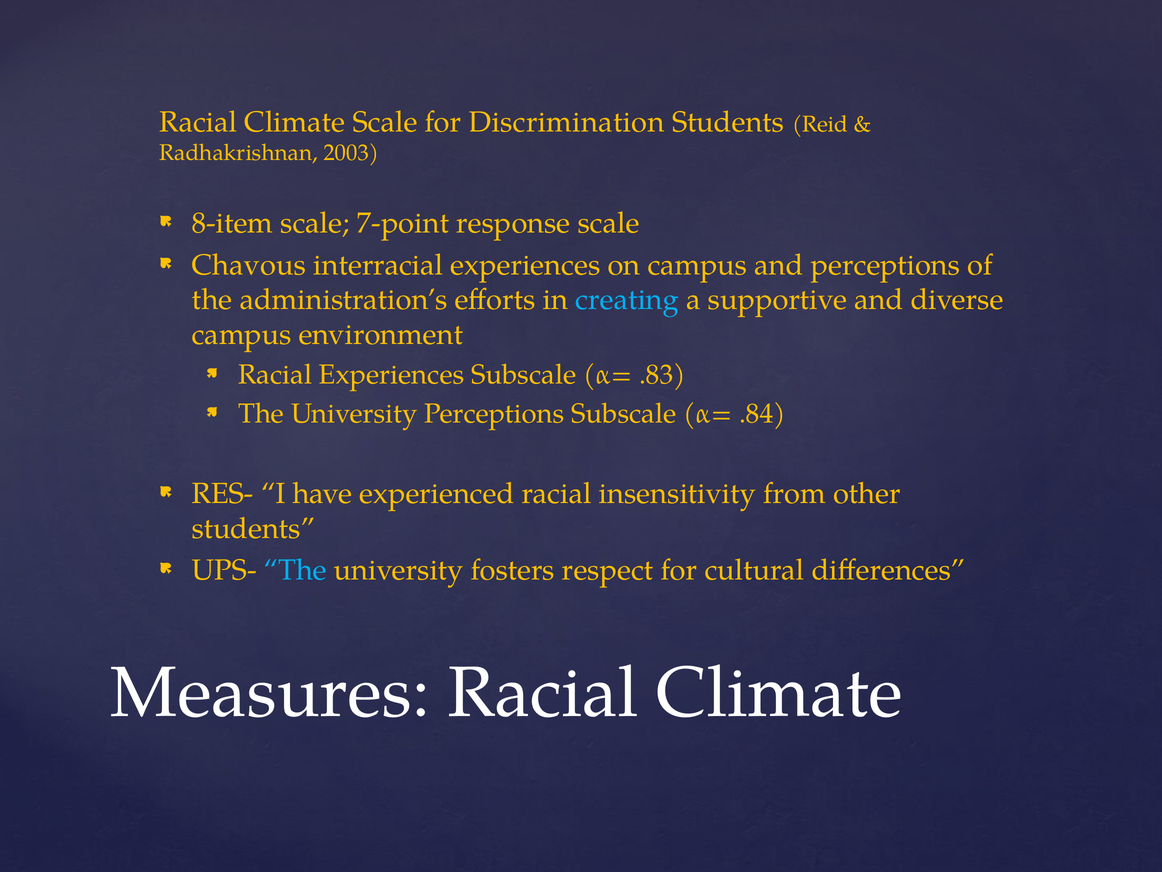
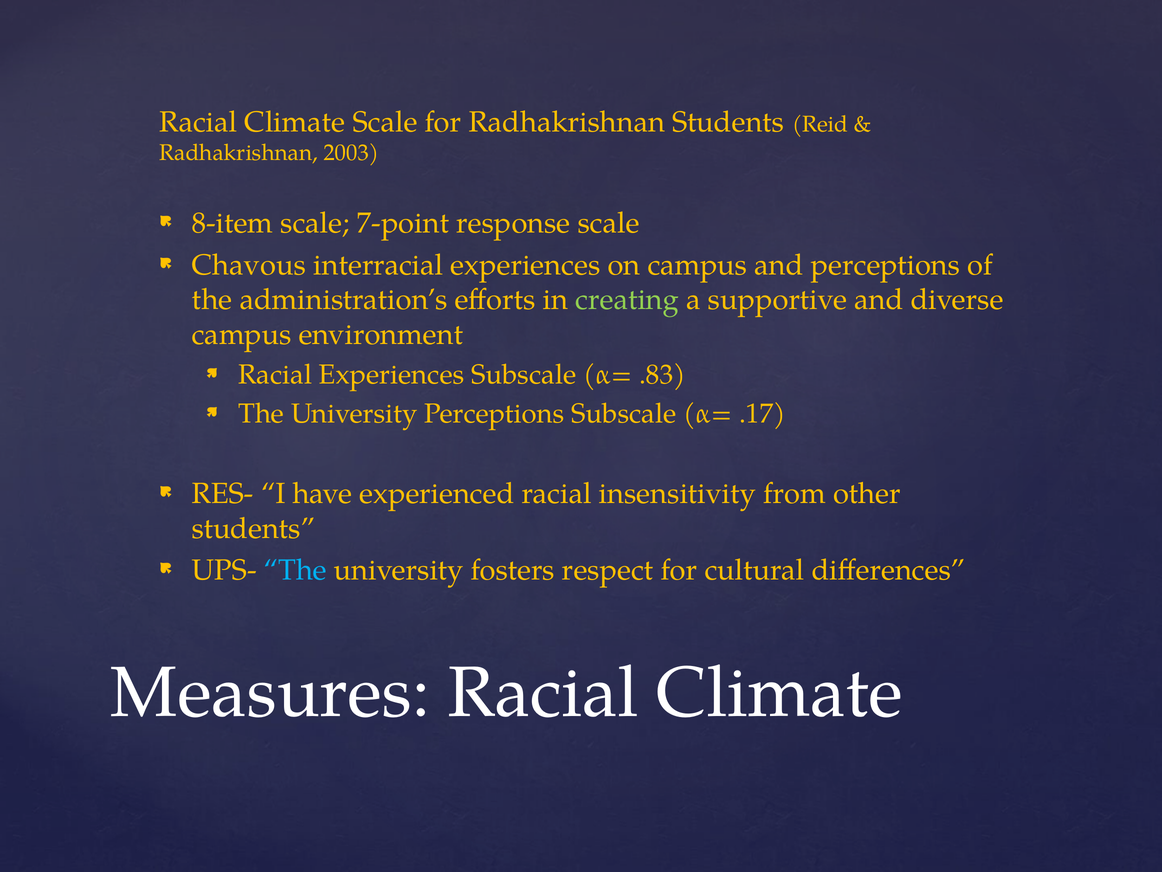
for Discrimination: Discrimination -> Radhakrishnan (567, 122)
creating colour: light blue -> light green (627, 300)
.84: .84 -> .17 (763, 413)
